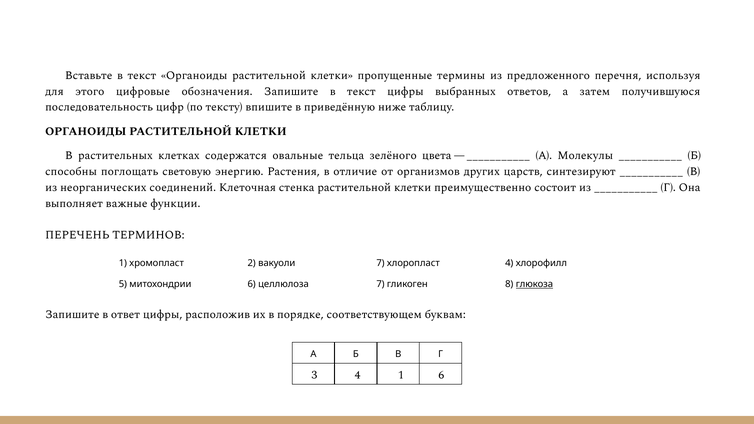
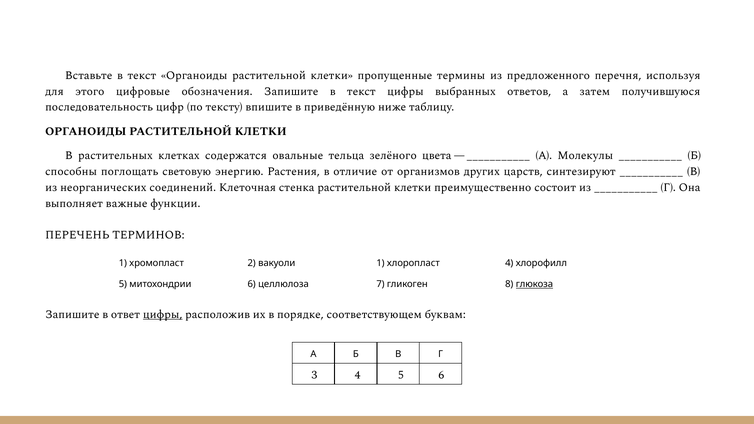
вакуоли 7: 7 -> 1 (380, 263)
цифры underline: none -> present (163, 314)
4 1: 1 -> 5 (401, 375)
